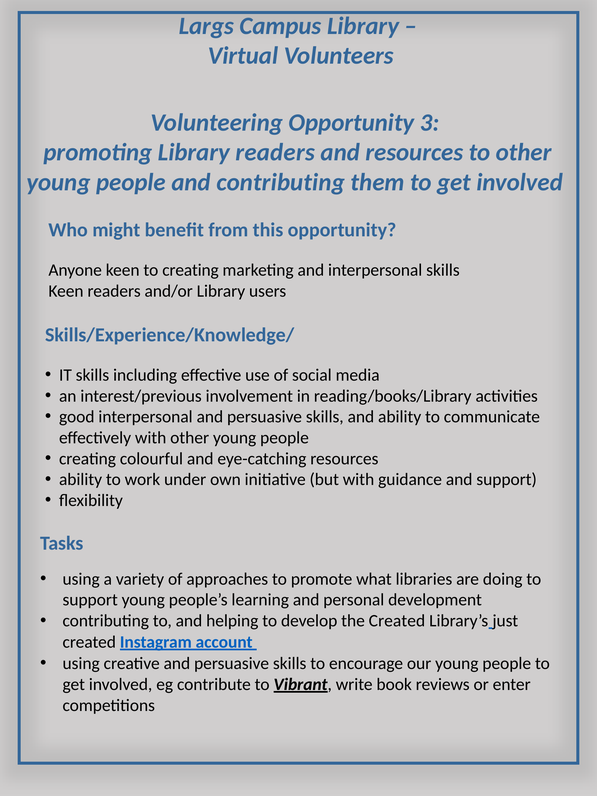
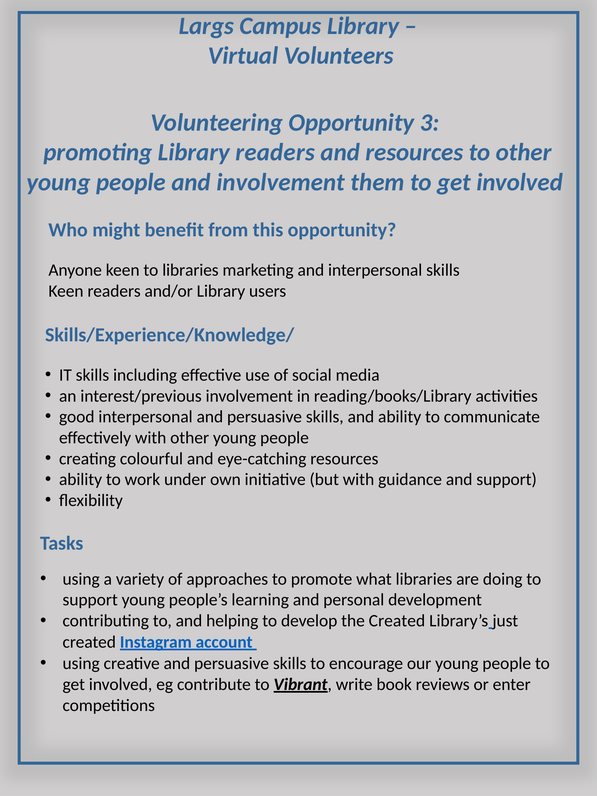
and contributing: contributing -> involvement (281, 182)
to creating: creating -> libraries (190, 270)
